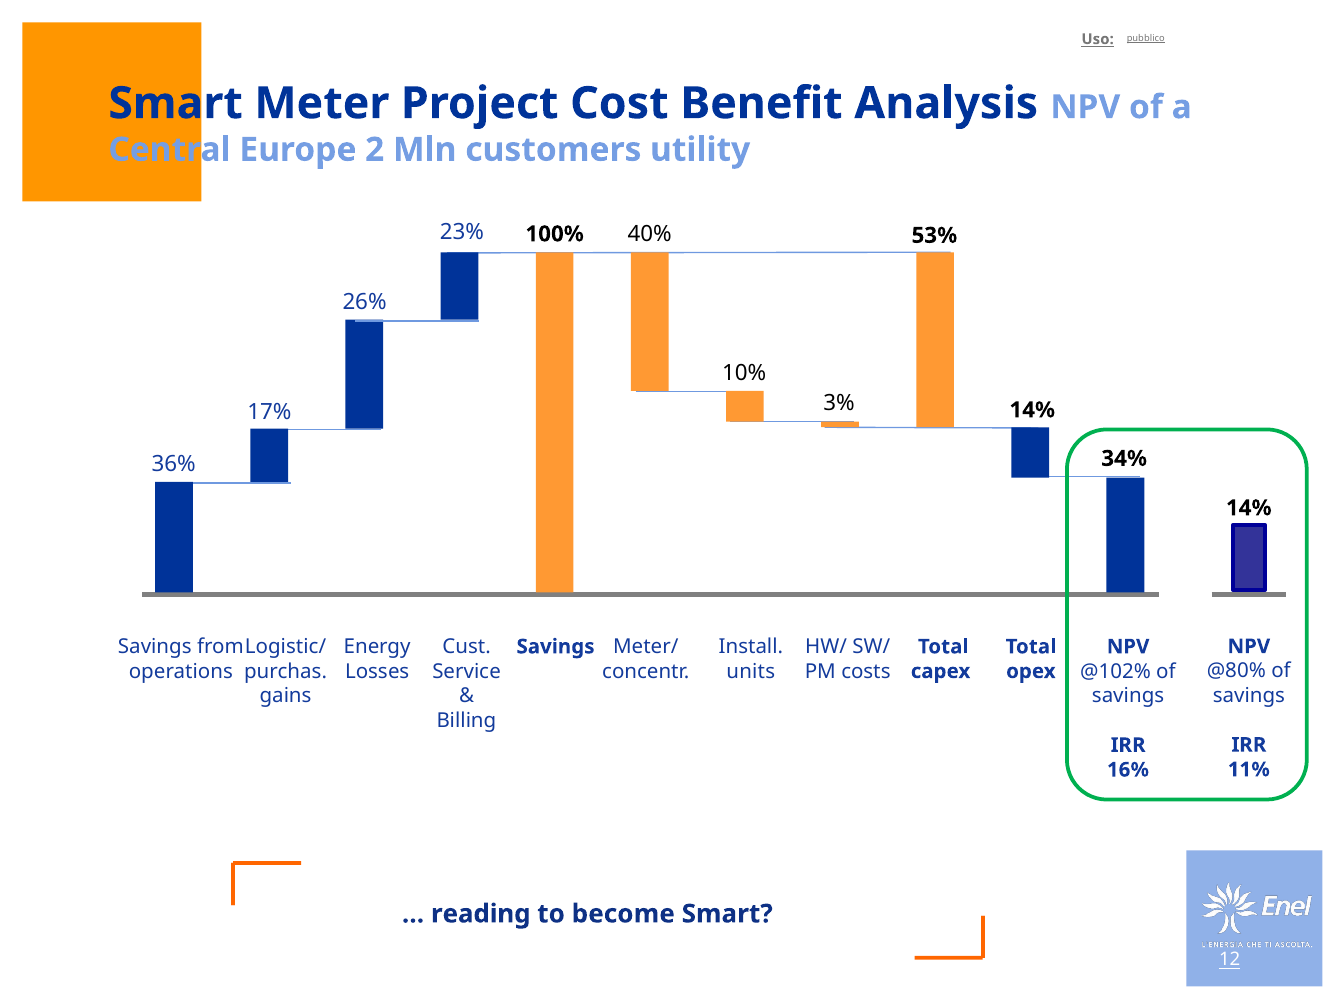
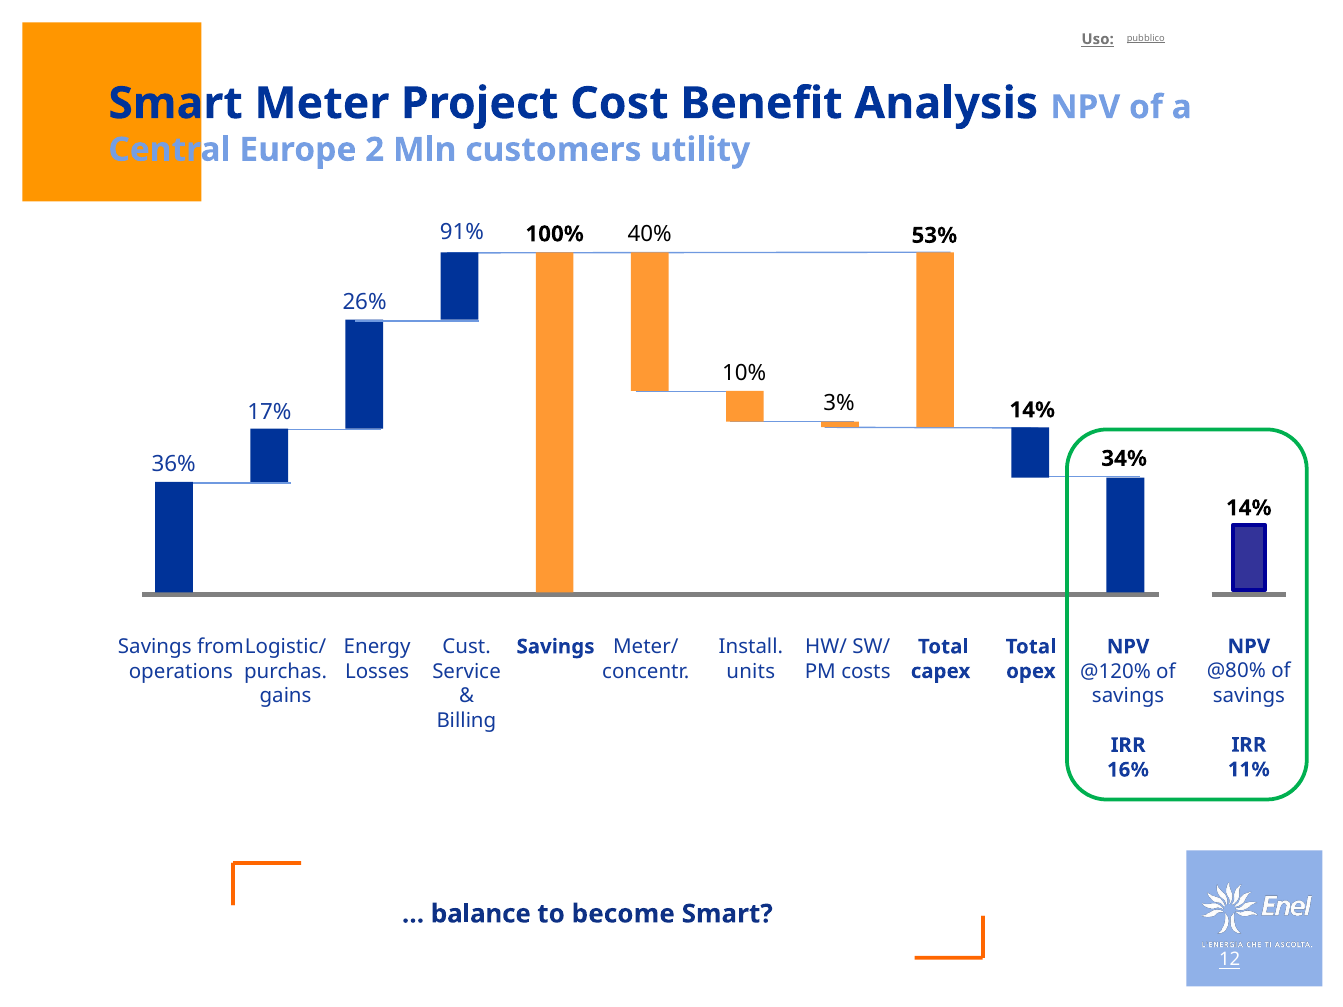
23%: 23% -> 91% (462, 232)
@102%: @102% -> @120% (1116, 671)
reading: reading -> balance (481, 914)
